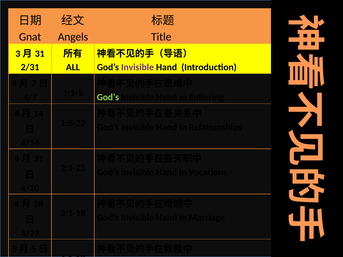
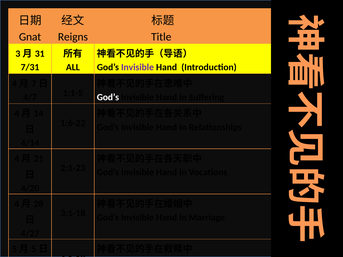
Angels: Angels -> Reigns (73, 37)
2/31: 2/31 -> 7/31 (30, 67)
God’s colour: light green -> white (108, 97)
